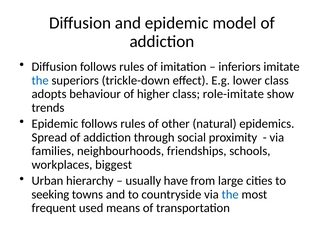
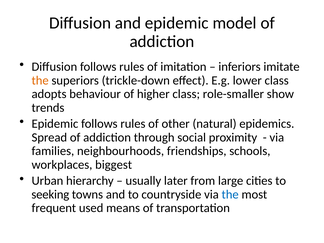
the colour: blue -> orange (40, 80)
role-imitate: role-imitate -> role-smaller (233, 94)
have: have -> later (176, 181)
